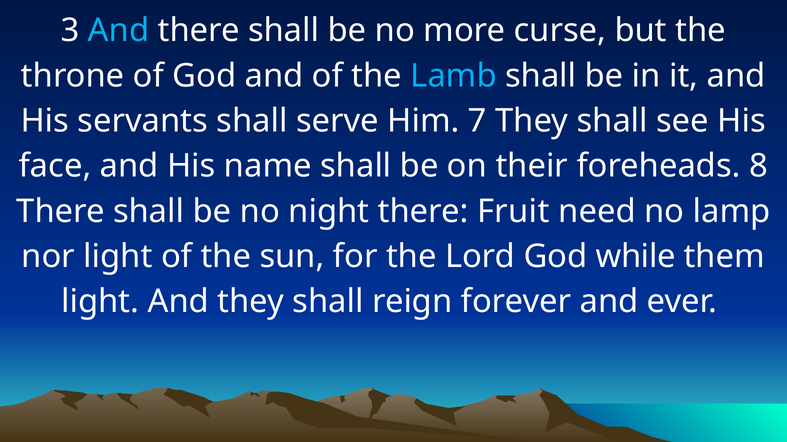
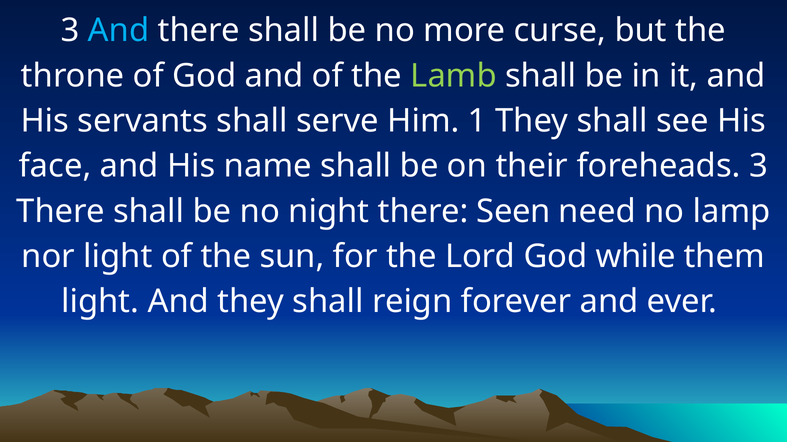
Lamb colour: light blue -> light green (454, 76)
7: 7 -> 1 (477, 121)
foreheads 8: 8 -> 3 (758, 166)
Fruit: Fruit -> Seen (514, 212)
